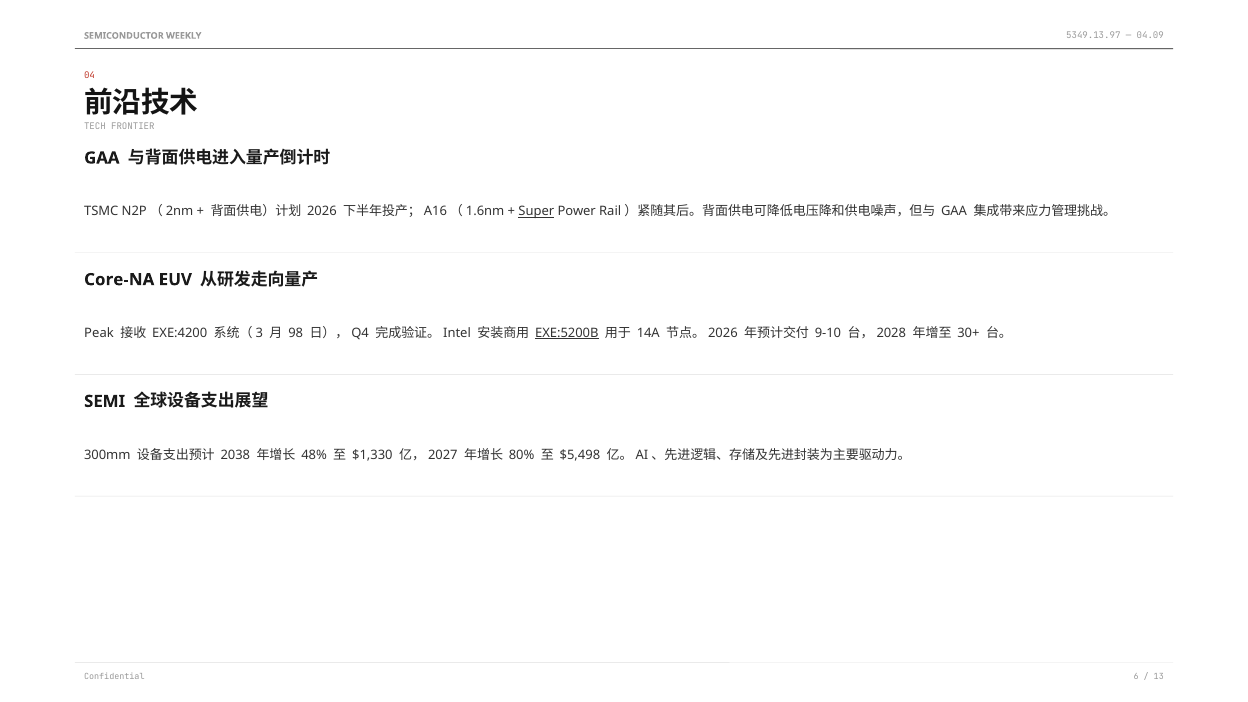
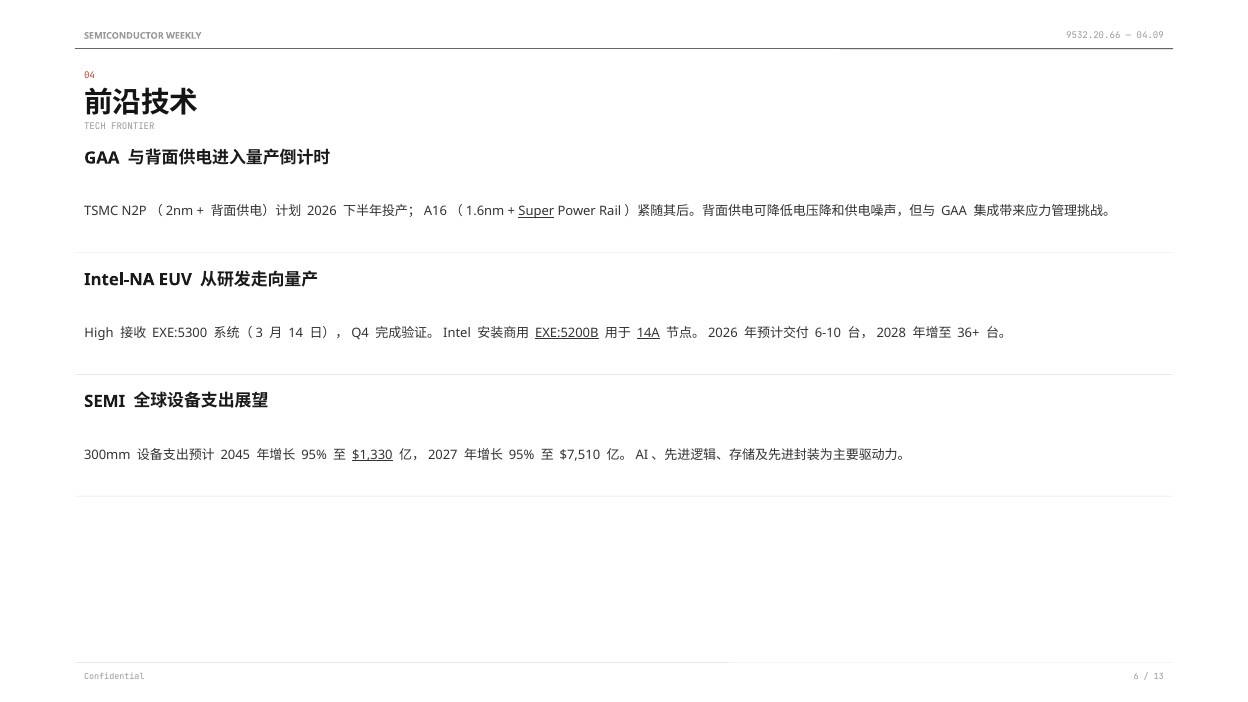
5349.13.97: 5349.13.97 -> 9532.20.66 (1093, 36)
Core-NA: Core-NA -> Intel-NA (119, 280)
Peak: Peak -> High (99, 333)
EXE:4200: EXE:4200 -> EXE:5300 (180, 333)
98: 98 -> 14 (296, 333)
14A underline: none -> present (648, 333)
9-10: 9-10 -> 6-10 (828, 333)
30+: 30+ -> 36+ (968, 333)
2038: 2038 -> 2045 (235, 455)
48%: 48% -> 95% (314, 455)
$1,330 underline: none -> present (372, 455)
80%: 80% -> 95% (522, 455)
$5,498: $5,498 -> $7,510 (580, 455)
